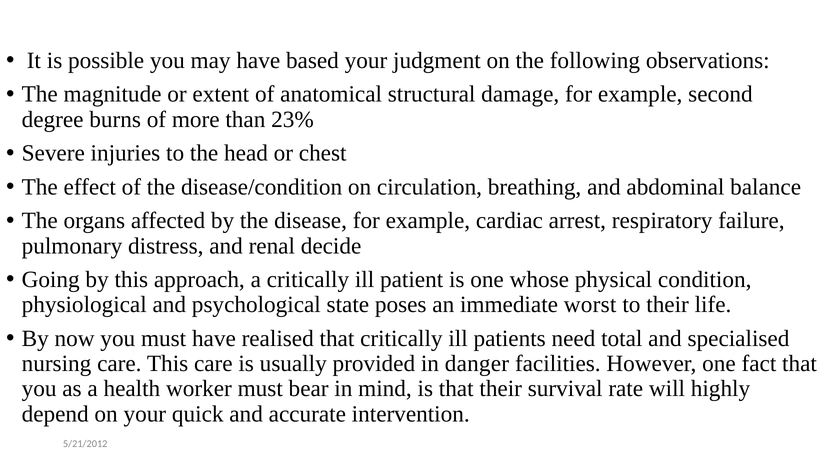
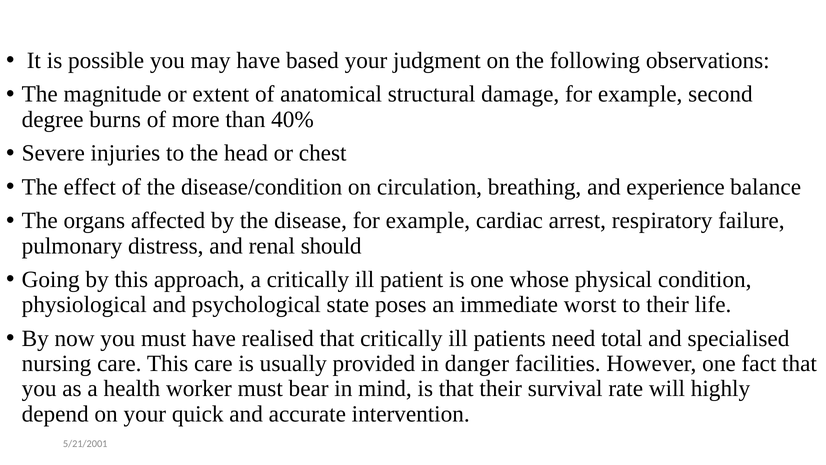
23%: 23% -> 40% (292, 119)
abdominal: abdominal -> experience (676, 187)
decide: decide -> should (331, 246)
5/21/2012: 5/21/2012 -> 5/21/2001 (85, 444)
